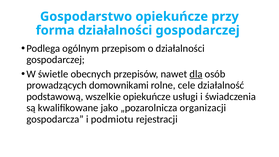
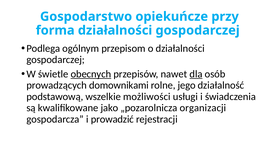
obecnych underline: none -> present (91, 74)
cele: cele -> jego (187, 85)
wszelkie opiekuńcze: opiekuńcze -> możliwości (147, 97)
podmiotu: podmiotu -> prowadzić (112, 119)
